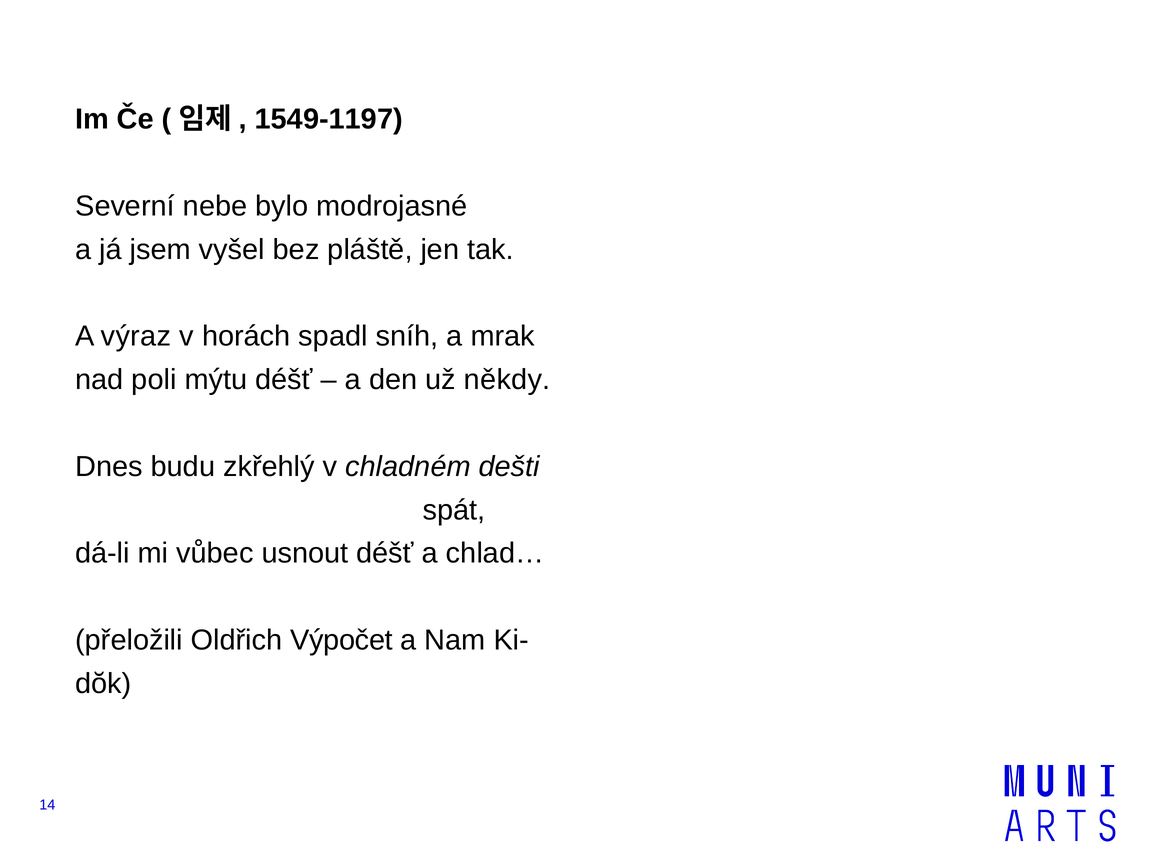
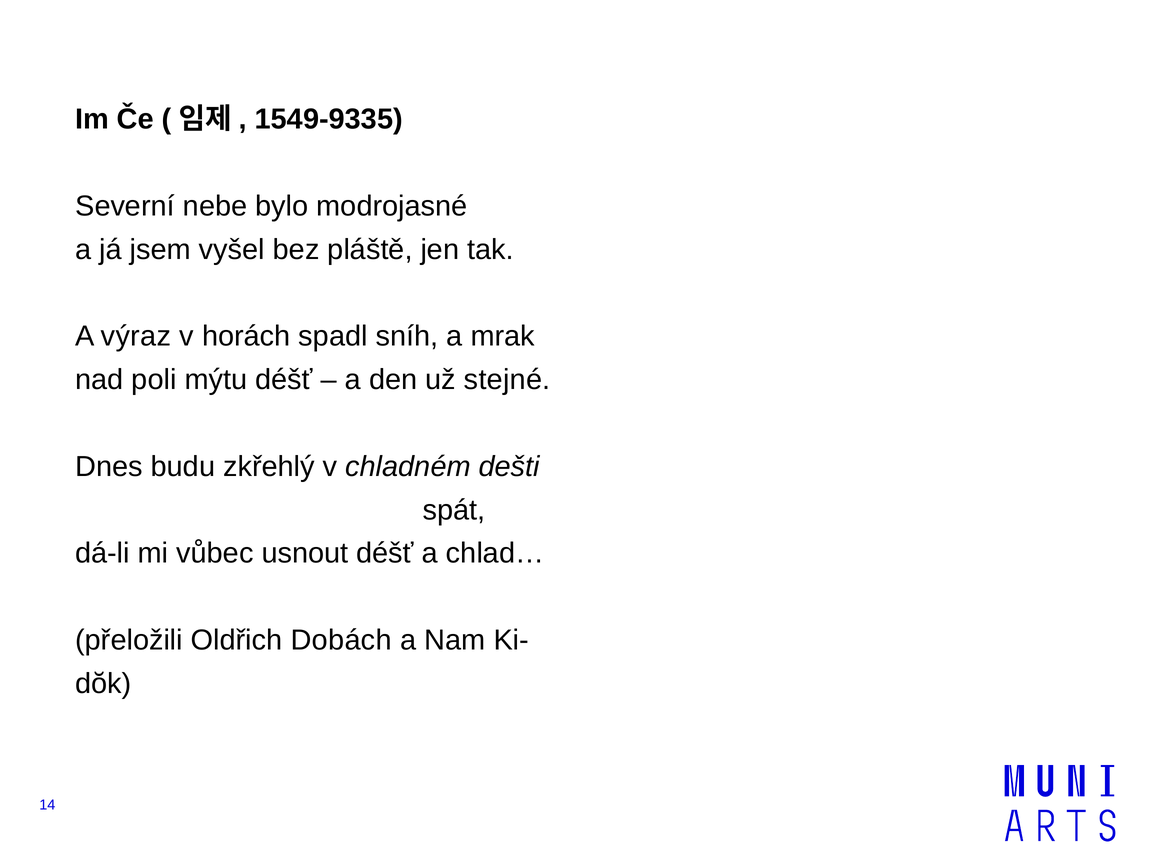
1549-1197: 1549-1197 -> 1549-9335 (329, 119)
někdy: někdy -> stejné (507, 380)
Výpočet: Výpočet -> Dobách (341, 641)
